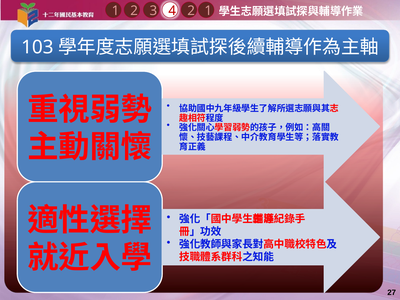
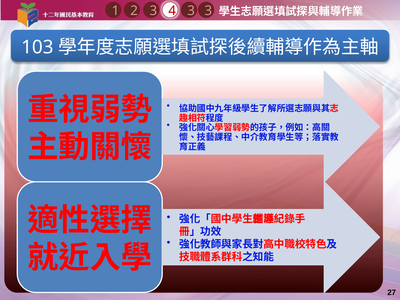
2 2: 2 -> 3 (191, 11)
3 1: 1 -> 3 (208, 11)
